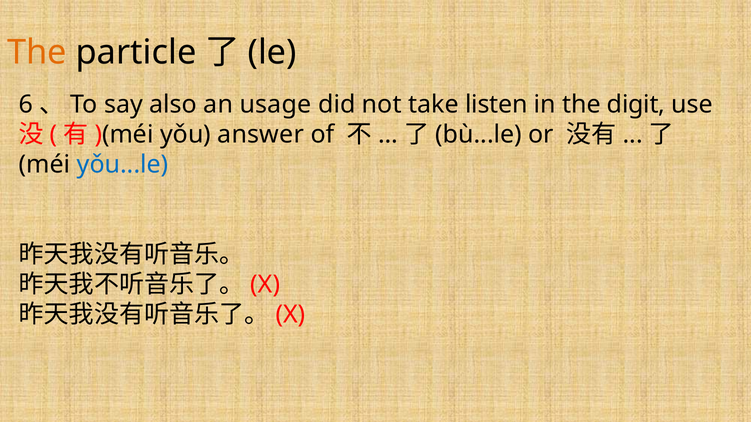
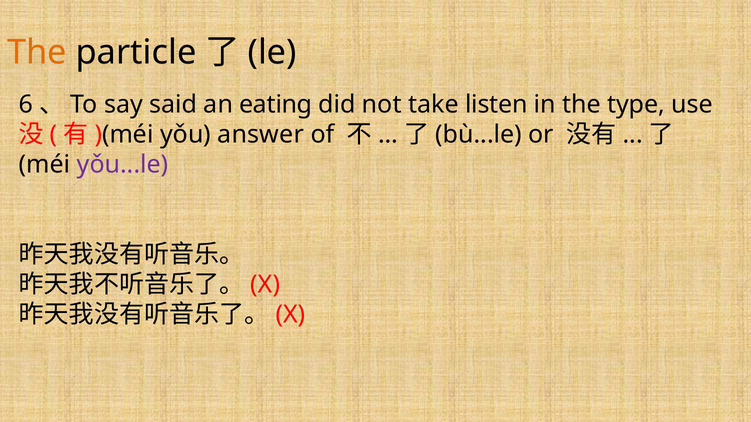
also: also -> said (173, 105)
usage: usage -> eating (276, 105)
digit: digit -> type (636, 105)
yǒu...le colour: blue -> purple (123, 165)
